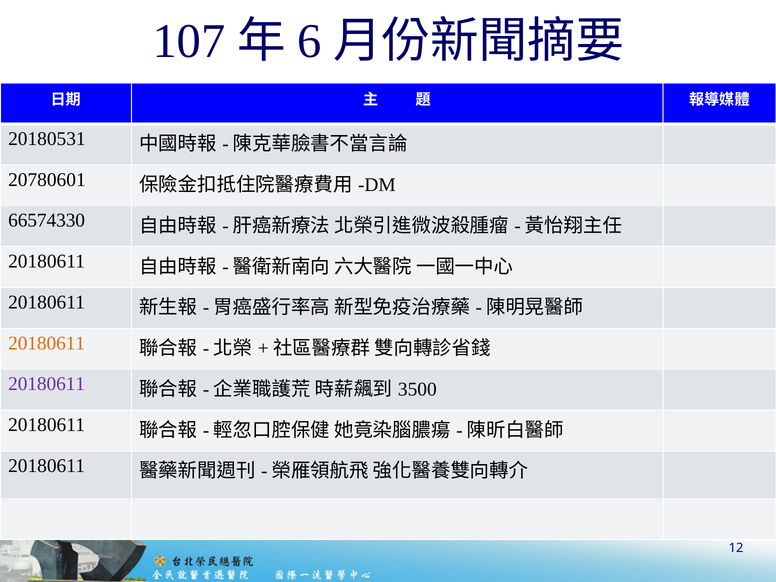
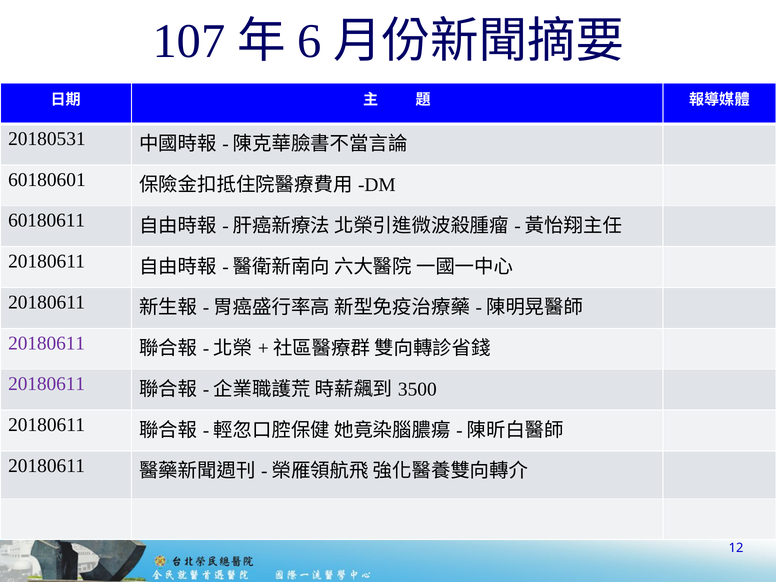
20780601: 20780601 -> 60180601 (47, 180)
66574330: 66574330 -> 60180611 (47, 221)
20180611 colour: orange -> purple (47, 343)
